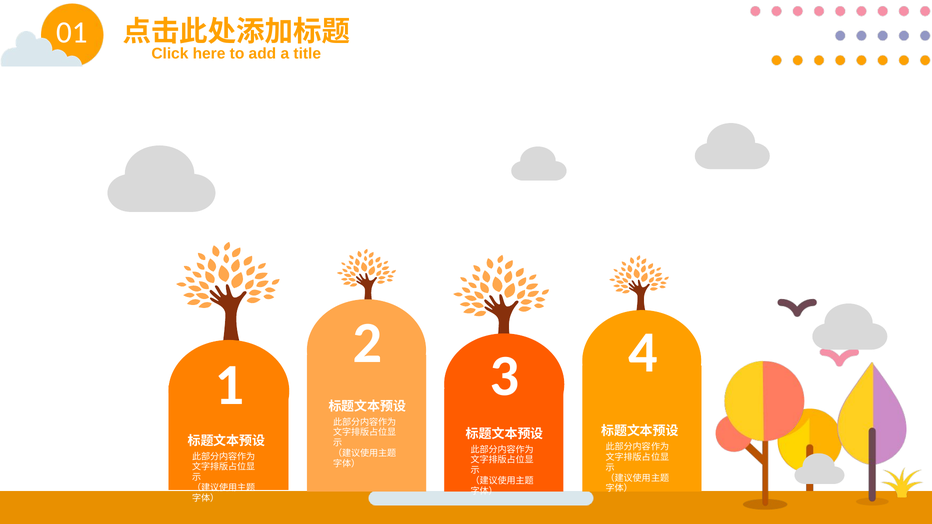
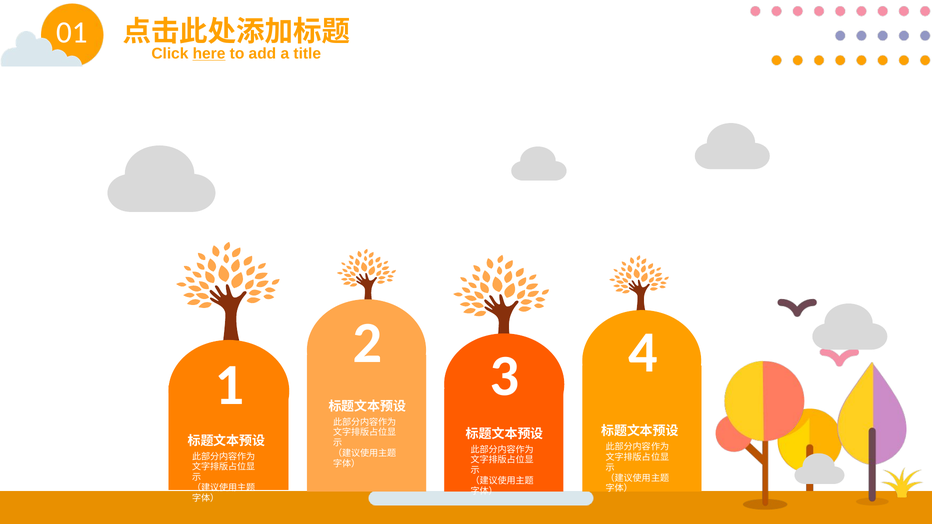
here underline: none -> present (209, 54)
